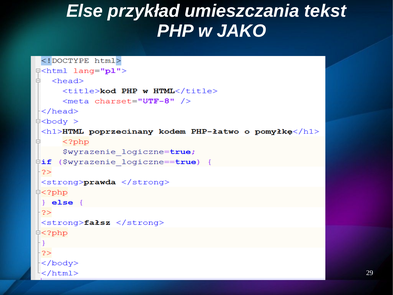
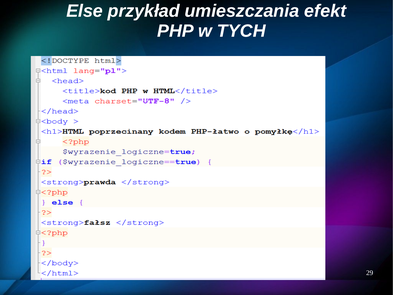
tekst: tekst -> efekt (325, 11)
JAKO: JAKO -> TYCH (241, 31)
